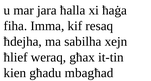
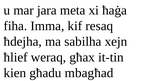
ħalla: ħalla -> meta (73, 10)
